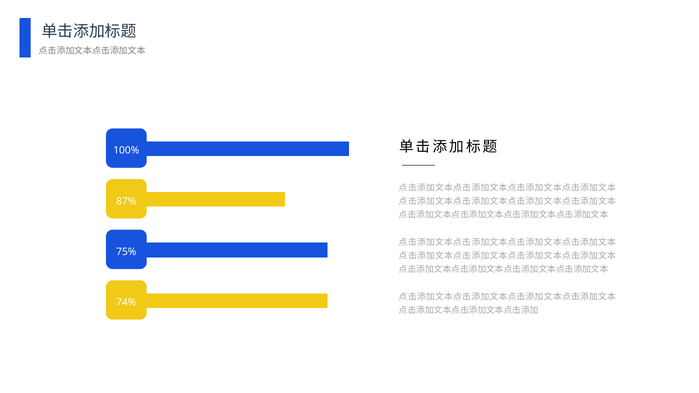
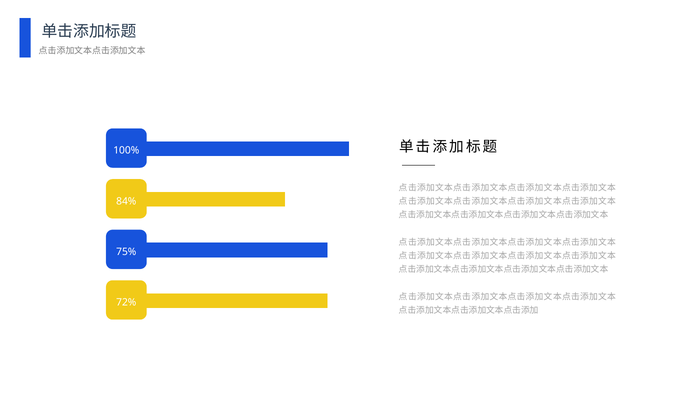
87%: 87% -> 84% (126, 201)
74%: 74% -> 72% (126, 303)
